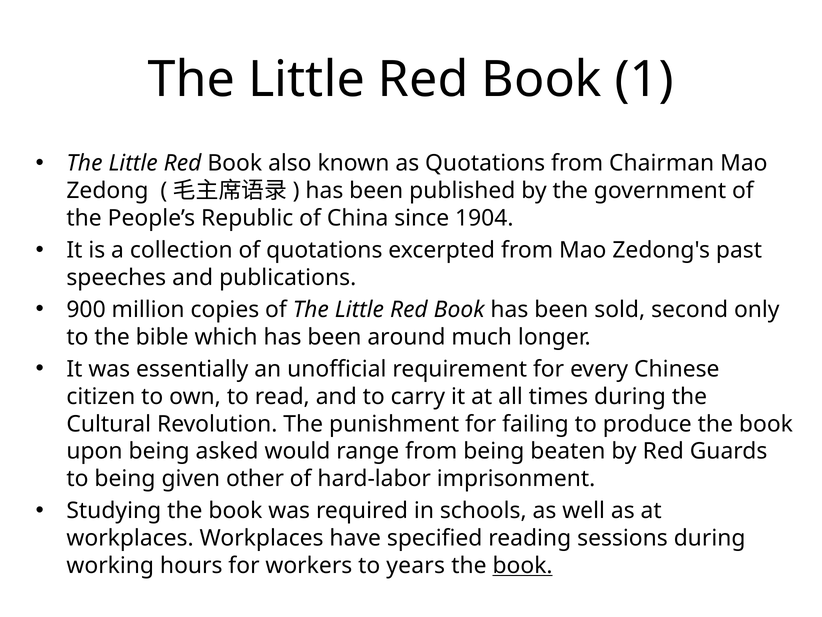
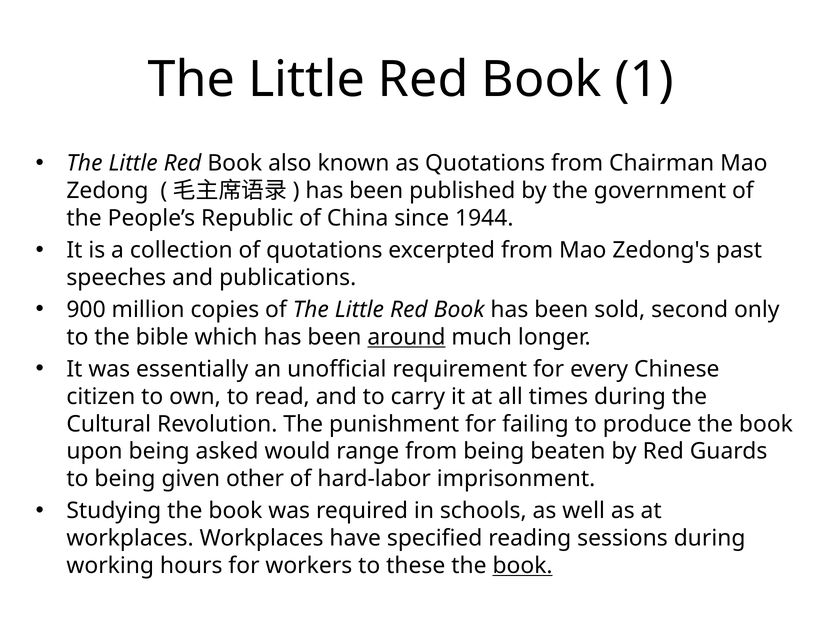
1904: 1904 -> 1944 (484, 218)
around underline: none -> present (406, 337)
years: years -> these (416, 565)
